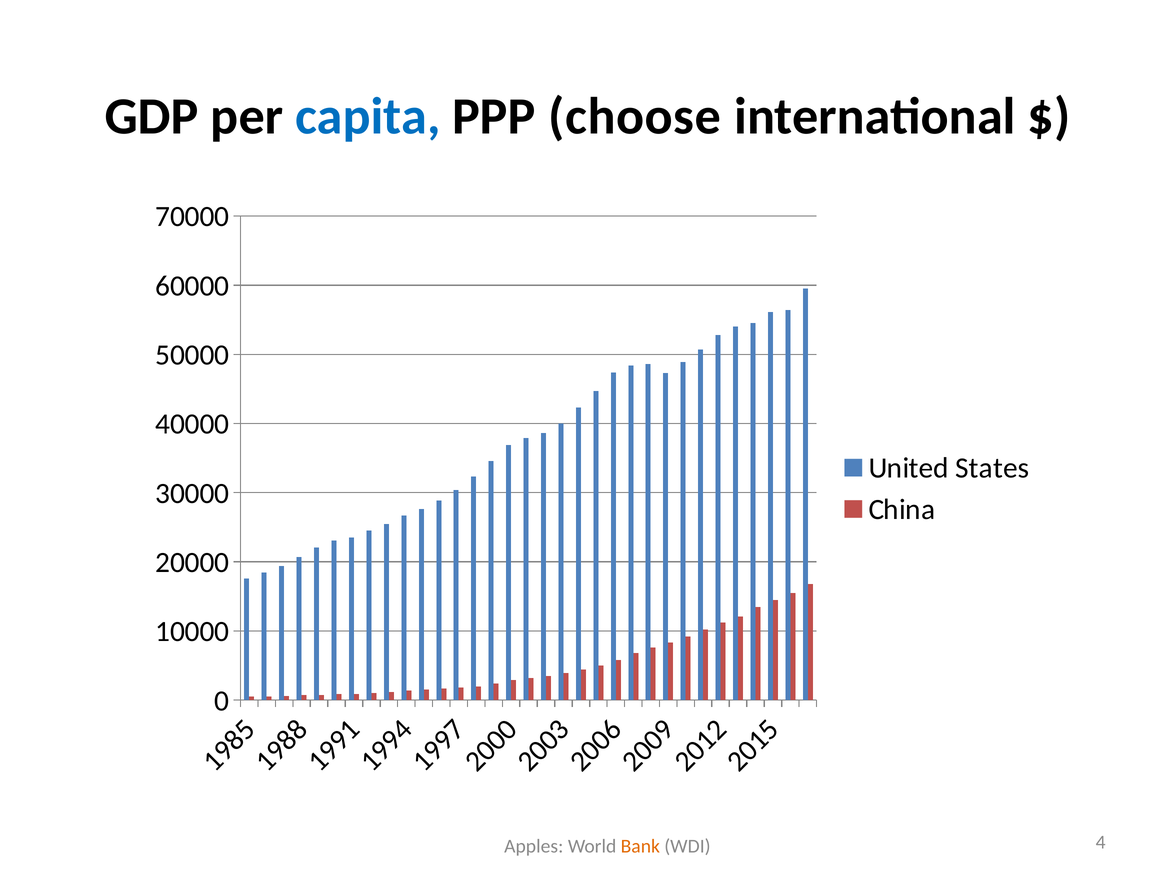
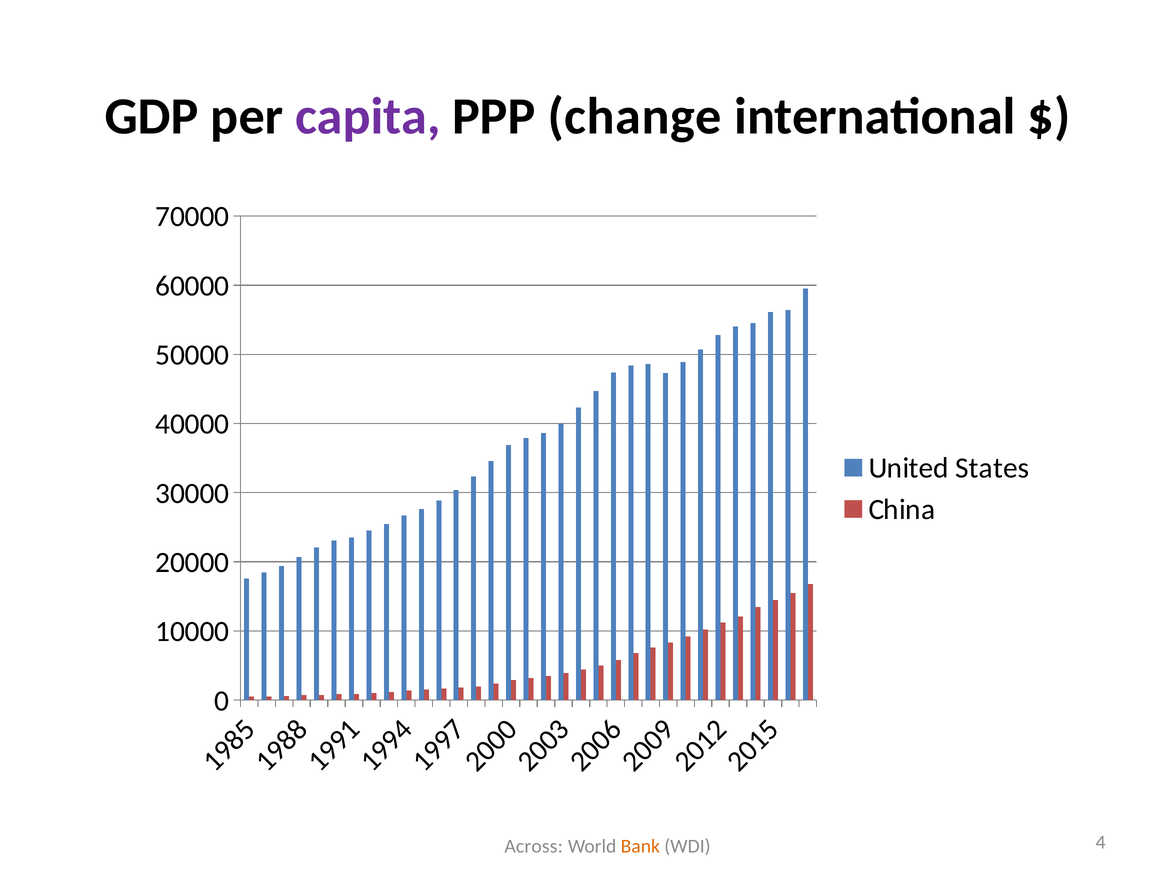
capita colour: blue -> purple (368, 116)
choose: choose -> change (635, 116)
Apples: Apples -> Across (534, 846)
